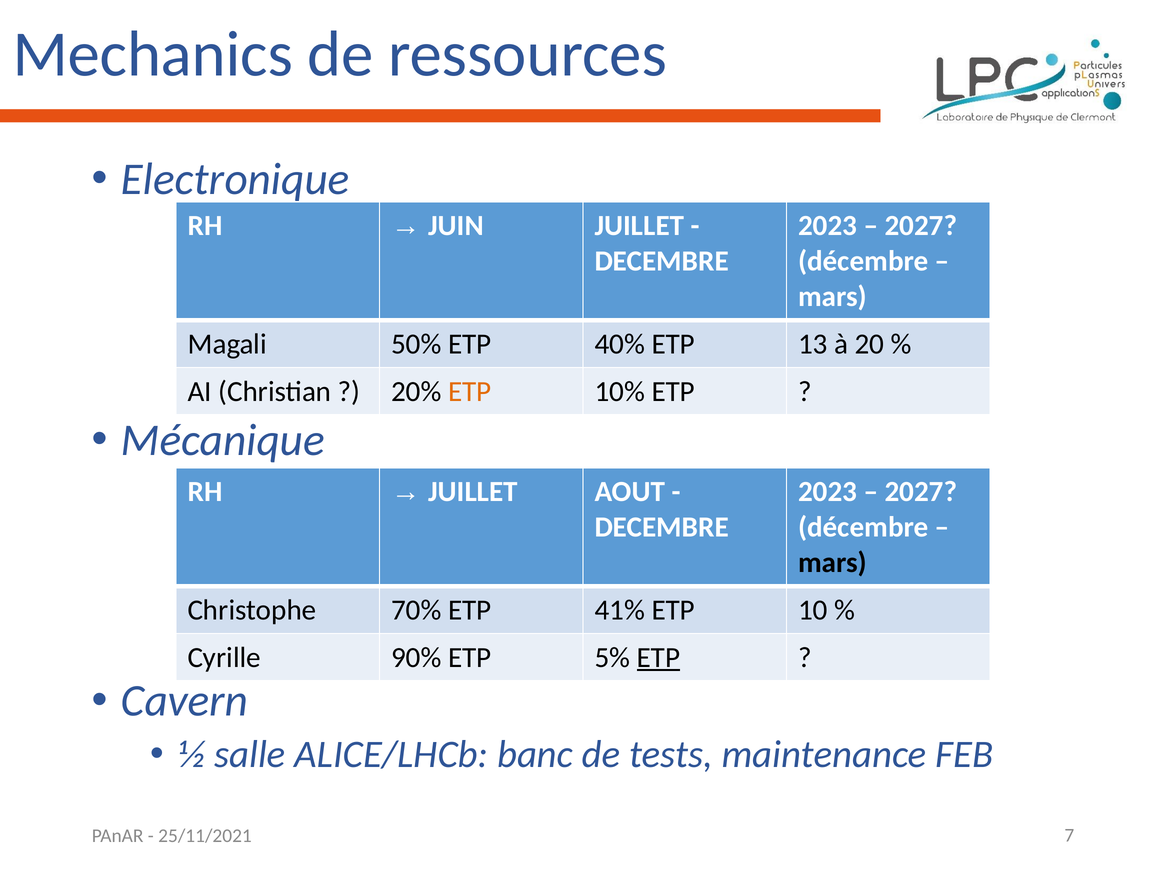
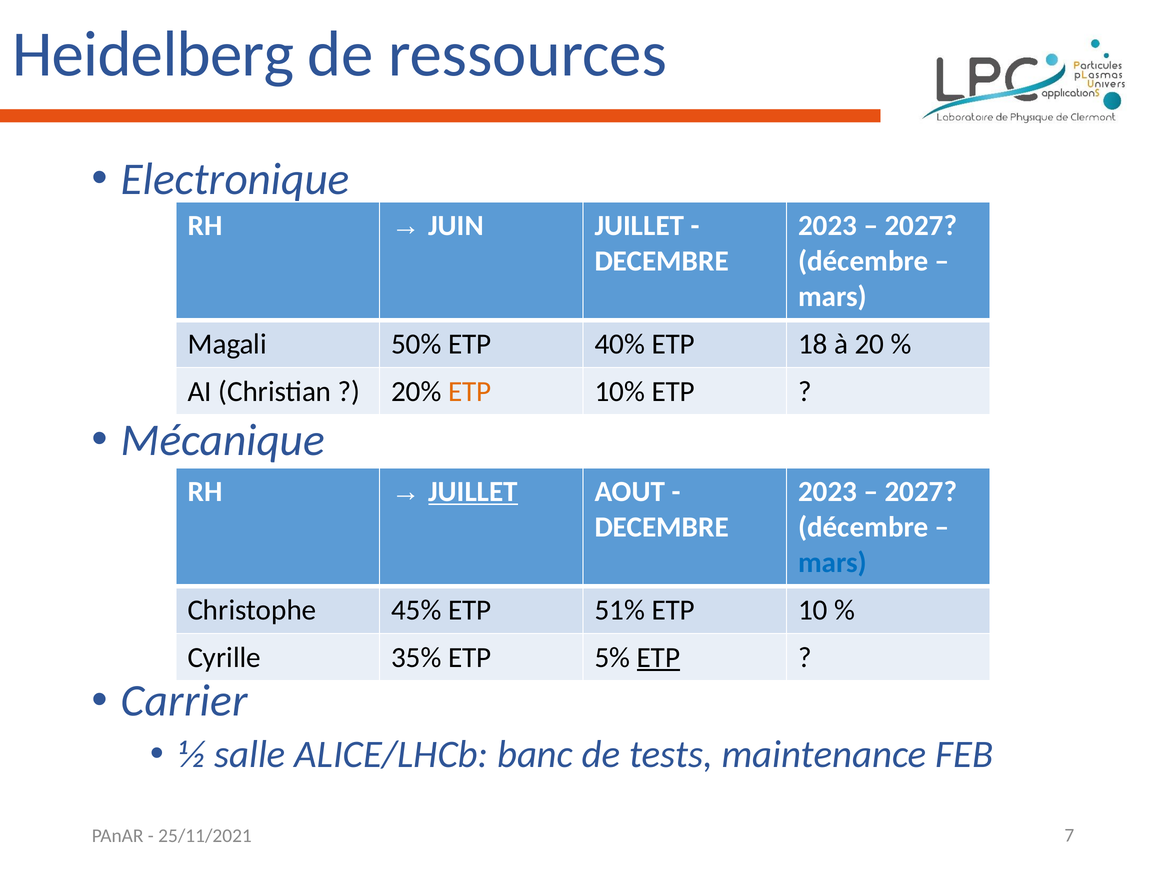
Mechanics: Mechanics -> Heidelberg (153, 55)
13: 13 -> 18 (813, 344)
JUILLET underline: none -> present (473, 491)
mars colour: black -> blue (833, 563)
70%: 70% -> 45% (416, 610)
41%: 41% -> 51% (620, 610)
90%: 90% -> 35% (416, 657)
Cavern: Cavern -> Carrier (184, 701)
